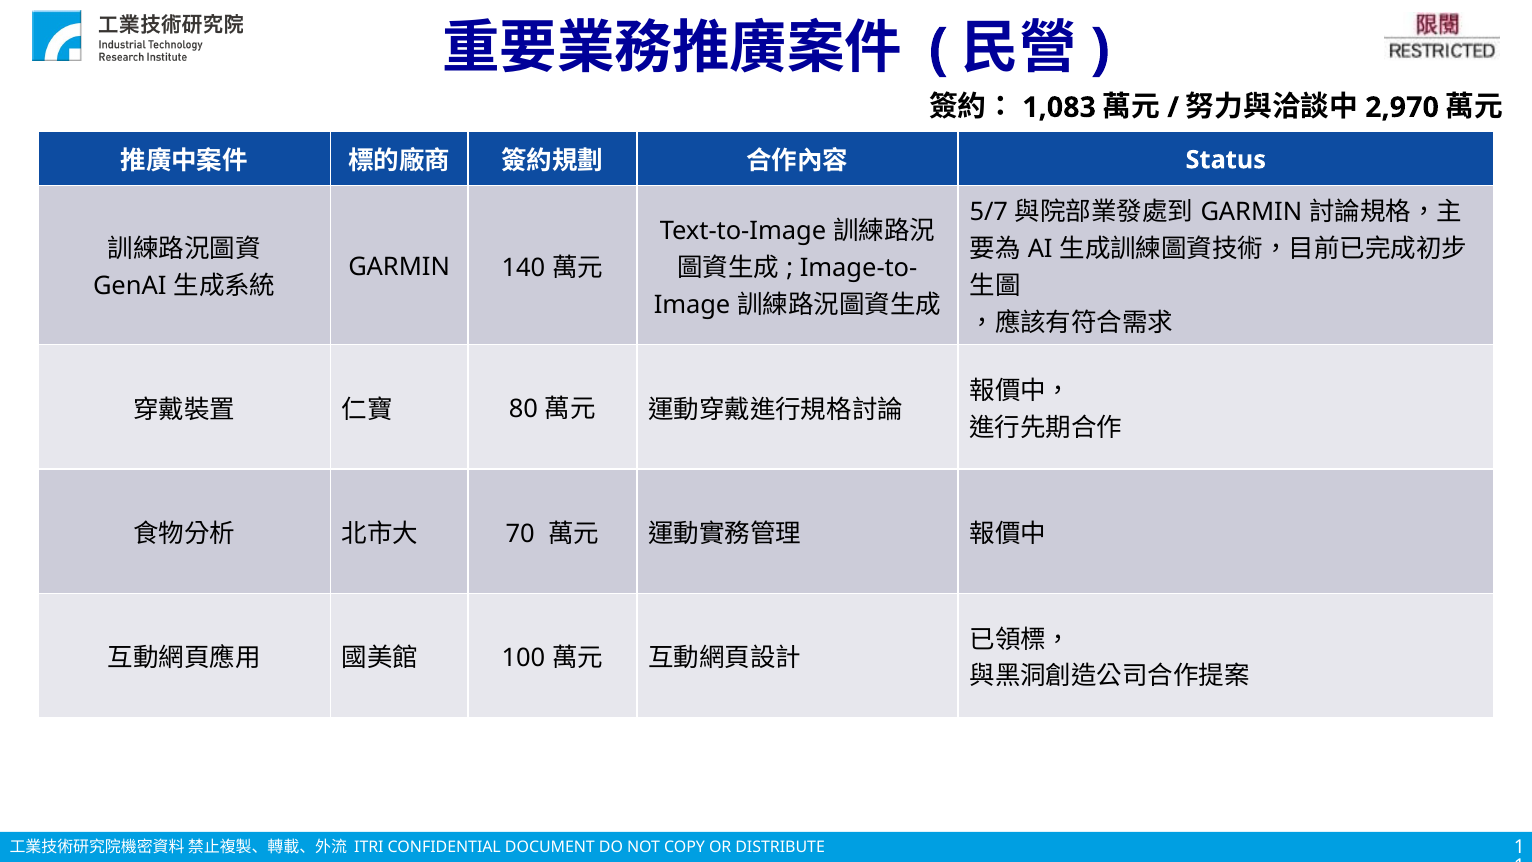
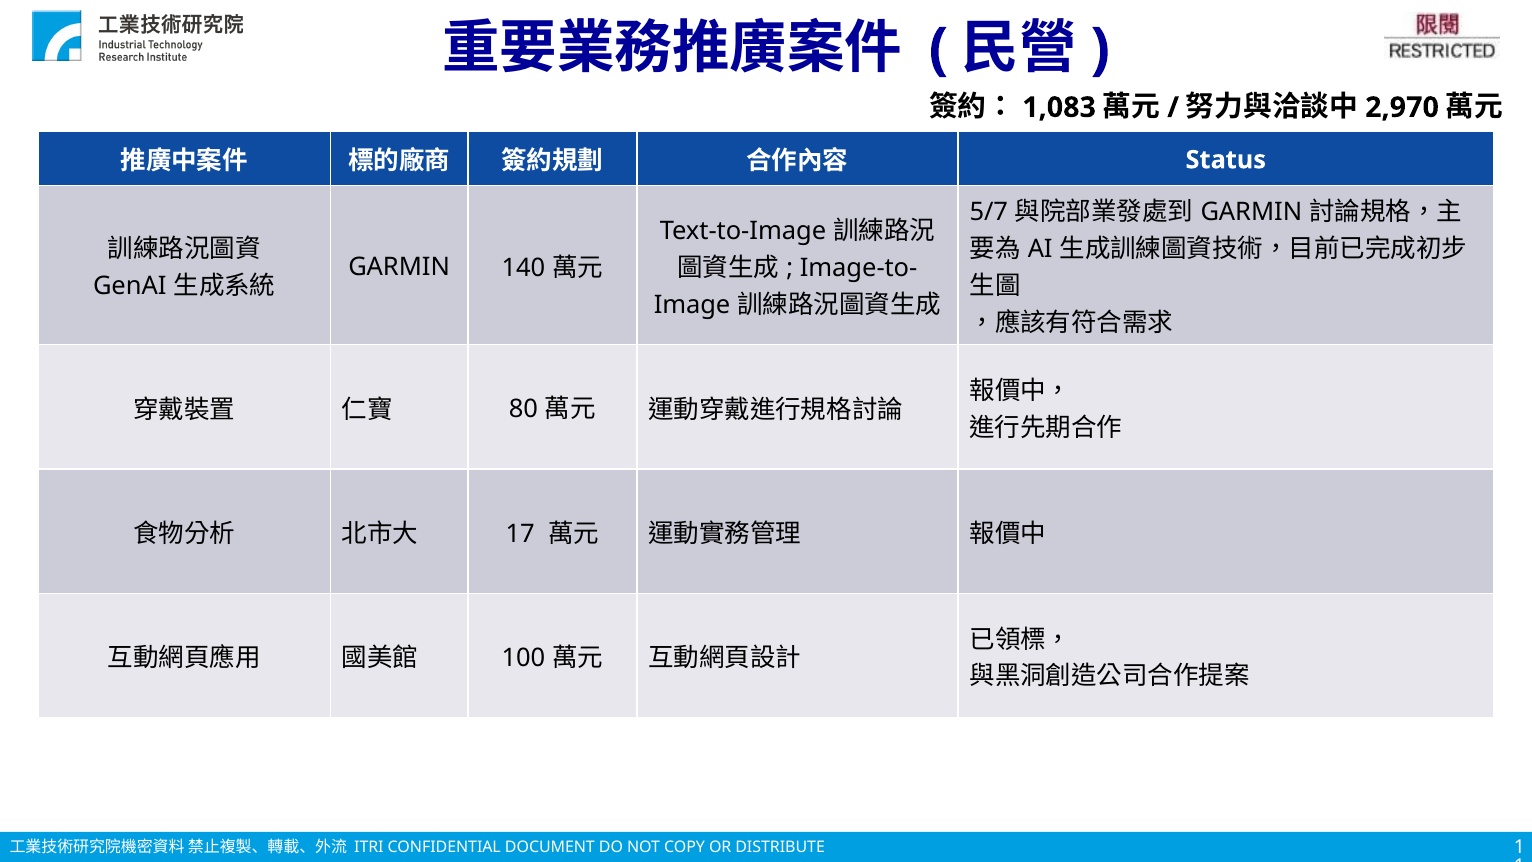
70: 70 -> 17 (520, 534)
